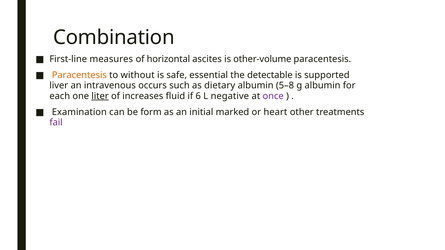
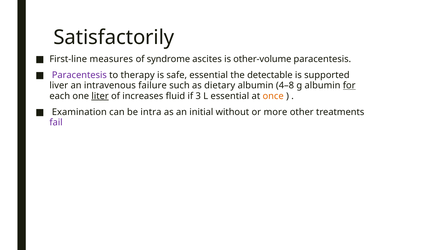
Combination: Combination -> Satisfactorily (114, 37)
horizontal: horizontal -> syndrome (168, 59)
Paracentesis colour: orange -> purple (79, 75)
without: without -> therapy (138, 75)
occurs: occurs -> failure (153, 86)
5–8: 5–8 -> 4–8 (285, 86)
for underline: none -> present (349, 86)
6: 6 -> 3 (198, 96)
L negative: negative -> essential (230, 96)
once colour: purple -> orange (273, 96)
form: form -> intra (151, 112)
marked: marked -> without (232, 112)
heart: heart -> more (275, 112)
